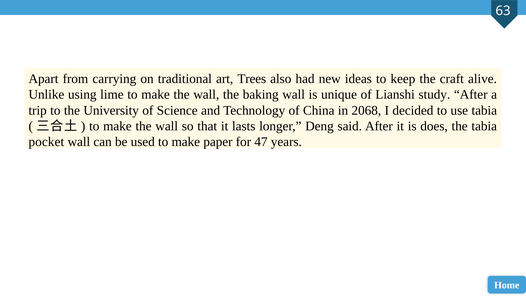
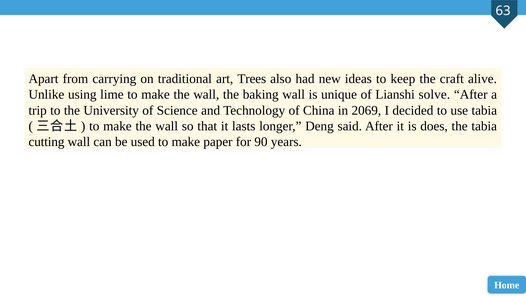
study: study -> solve (434, 95)
2068: 2068 -> 2069 (366, 110)
pocket: pocket -> cutting (46, 142)
47: 47 -> 90 (261, 142)
